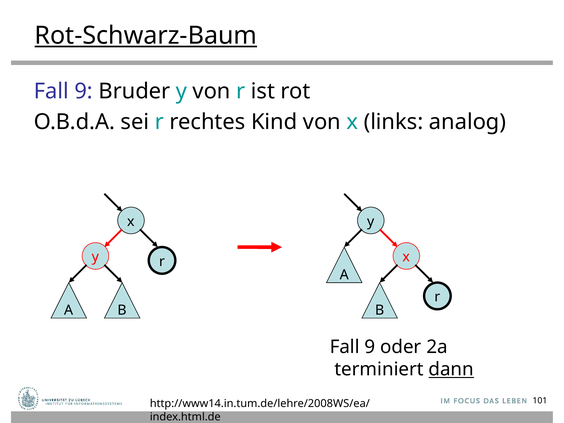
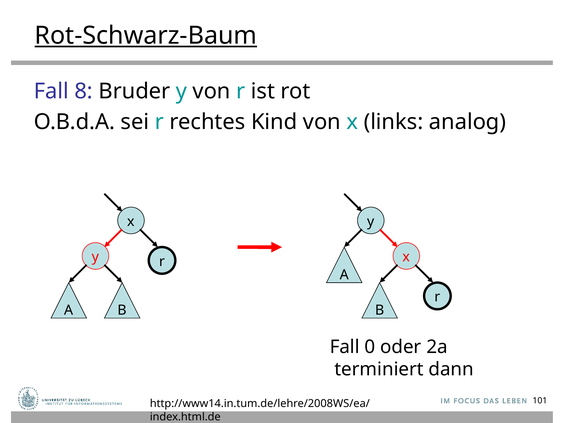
9: 9 -> 8 (84, 91)
9: 9 -> 0 (370, 347)
dann underline: present -> none (451, 369)
